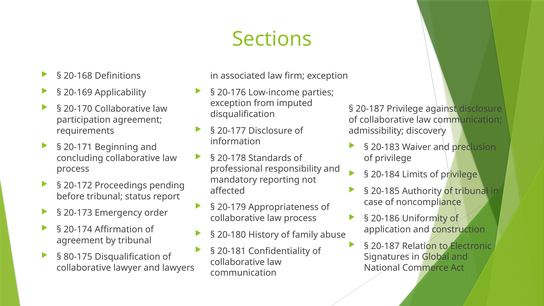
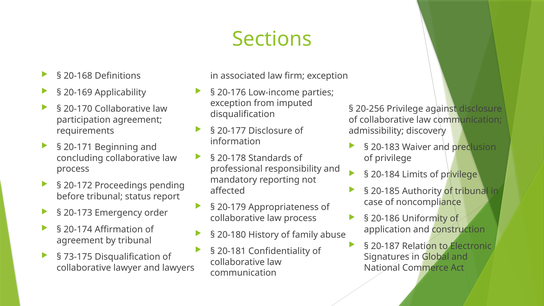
20-187: 20-187 -> 20-256 (370, 109)
80-175: 80-175 -> 73-175 (78, 257)
